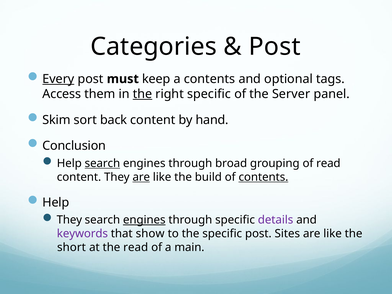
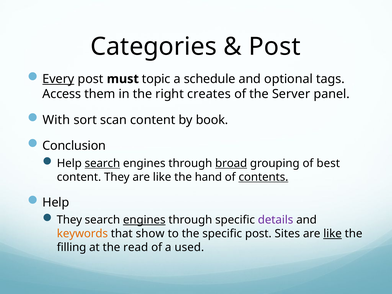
keep: keep -> topic (156, 79)
a contents: contents -> schedule (210, 79)
the underline: present -> none (142, 94)
right specific: specific -> creates (209, 94)
Skim: Skim -> With (56, 120)
back: back -> scan (114, 120)
hand: hand -> book (212, 120)
broad underline: none -> present (231, 163)
of read: read -> best (328, 163)
are underline: present -> none (141, 177)
build: build -> hand (208, 177)
keywords colour: purple -> orange (82, 234)
like underline: none -> present (333, 234)
short: short -> filling (72, 247)
main: main -> used (189, 247)
